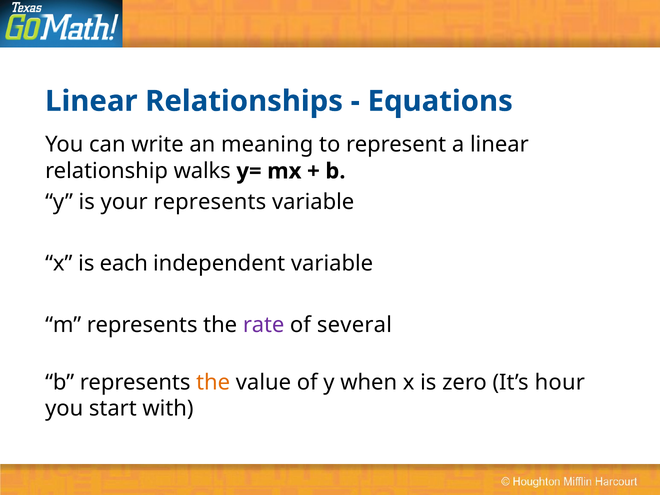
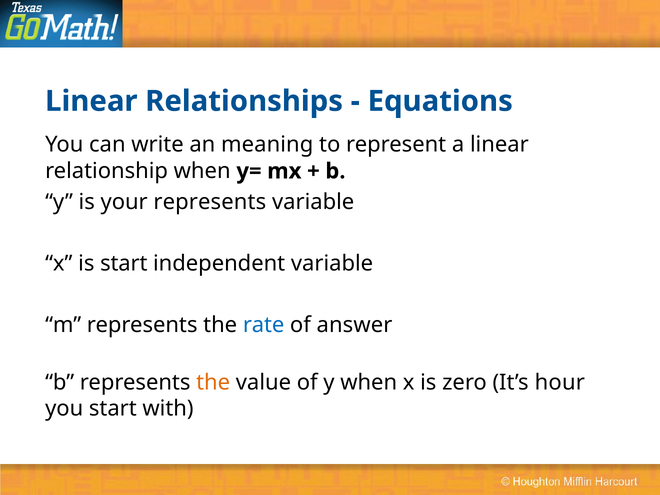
relationship walks: walks -> when (202, 171)
is each: each -> start (124, 263)
rate colour: purple -> blue (264, 325)
several: several -> answer (355, 325)
